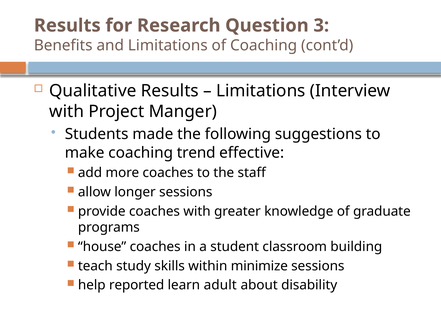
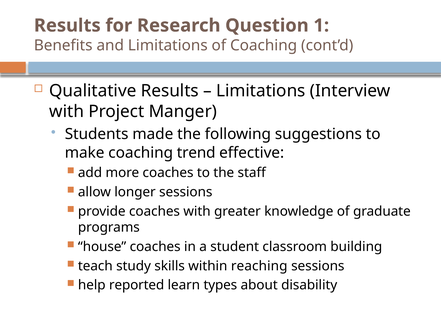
3: 3 -> 1 (321, 25)
minimize: minimize -> reaching (259, 266)
adult: adult -> types (220, 285)
